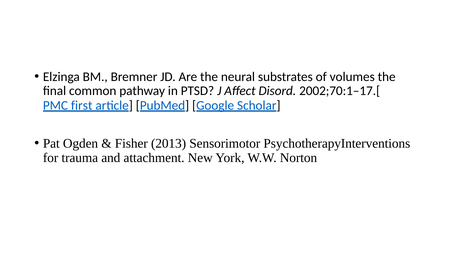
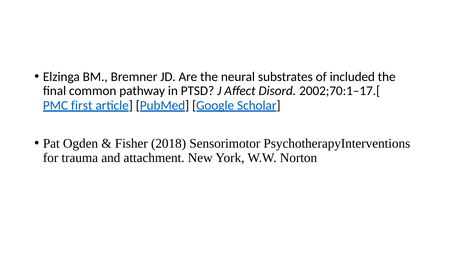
volumes: volumes -> included (352, 76)
2013: 2013 -> 2018 (169, 143)
